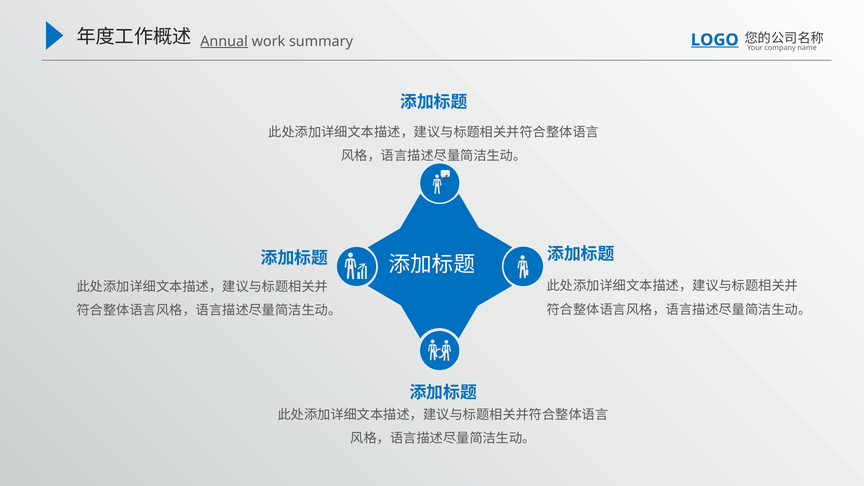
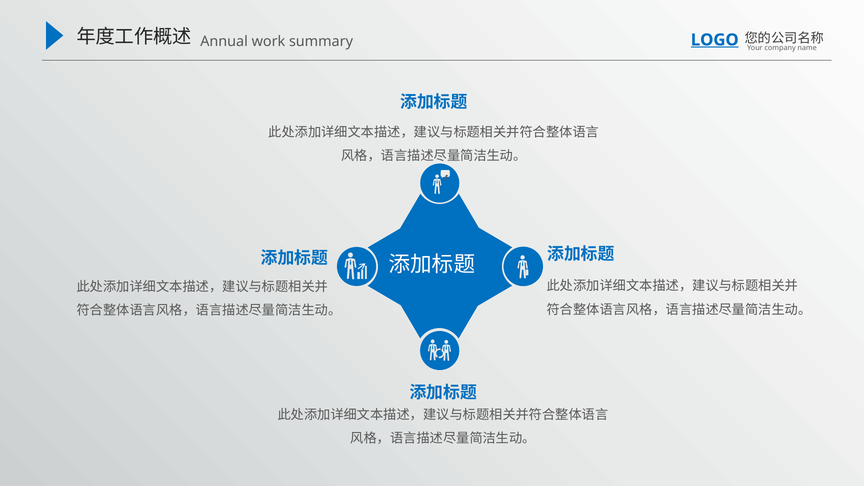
Annual underline: present -> none (224, 41)
